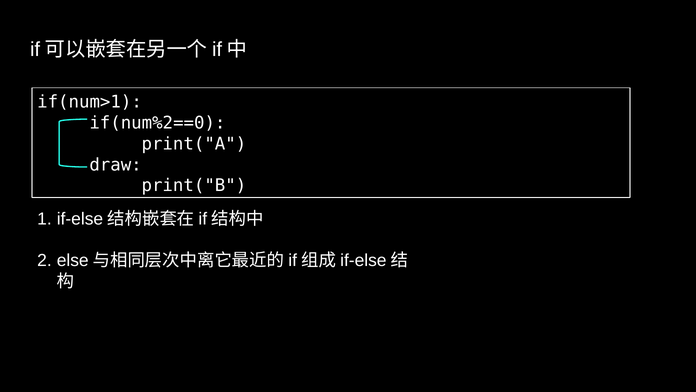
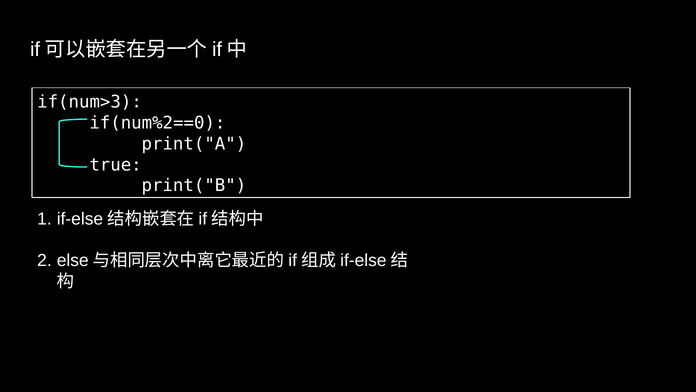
if(num>1: if(num>1 -> if(num>3 (90, 102)
draw: draw -> true (116, 165)
